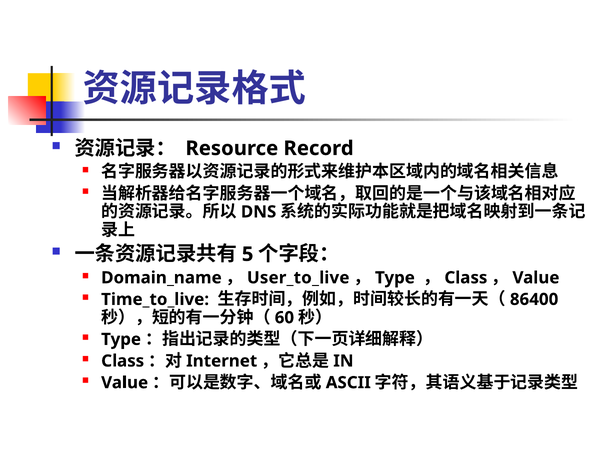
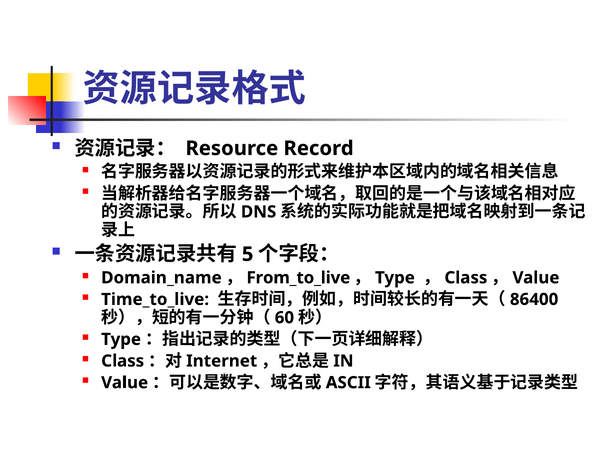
User_to_live: User_to_live -> From_to_live (298, 278)
